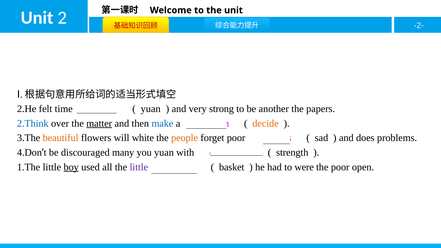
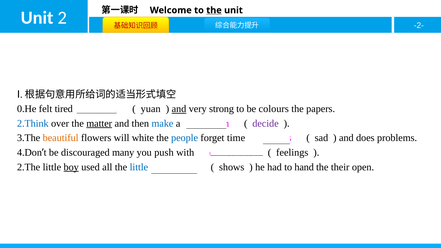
the underline: none -> present (214, 10)
2.He: 2.He -> 0.He (27, 109)
time: time -> tired (64, 109)
and underline: none -> present (179, 109)
another: another -> colours (274, 109)
decide colour: orange -> purple (266, 123)
people colour: orange -> blue (185, 138)
forget poor: poor -> time (236, 138)
you yuan: yuan -> push (164, 153)
strength: strength -> feelings (292, 153)
1.The: 1.The -> 2.The (29, 167)
little colour: purple -> blue (139, 167)
basket: basket -> shows (232, 167)
were: were -> hand (304, 167)
the poor: poor -> their (340, 167)
